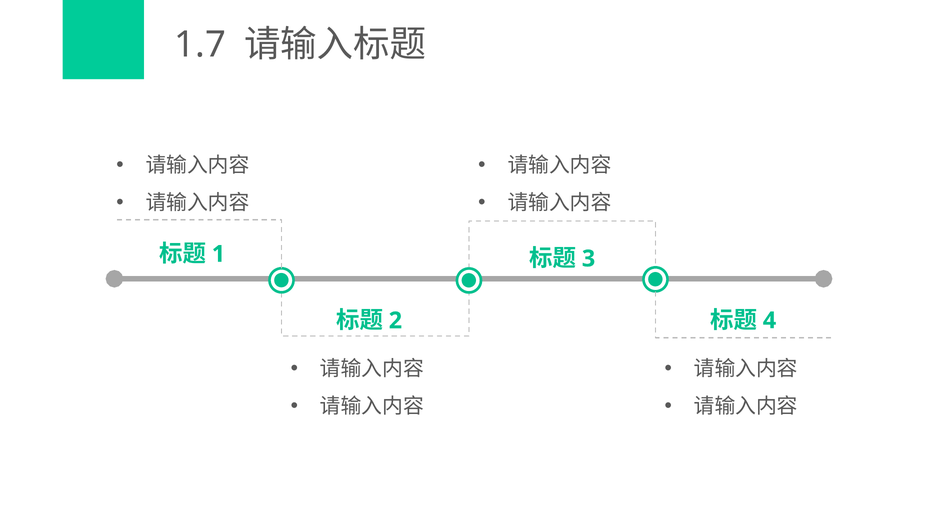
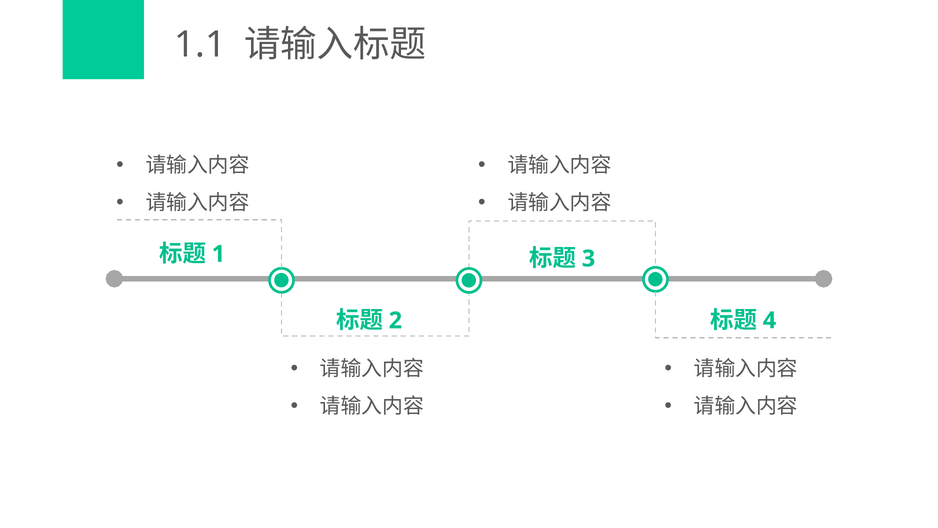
1.7: 1.7 -> 1.1 (200, 45)
